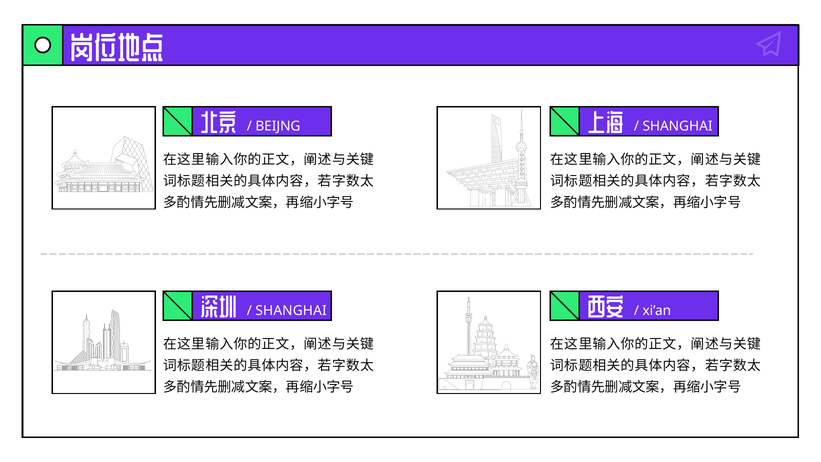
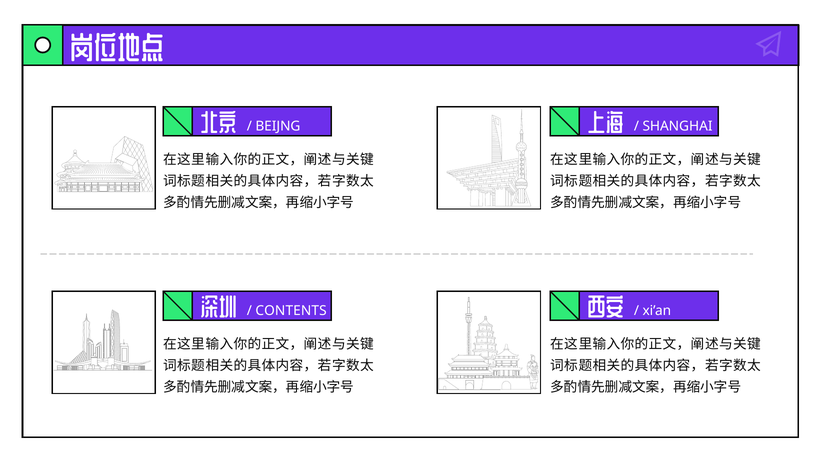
SHANGHAI: SHANGHAI -> CONTENTS (291, 311)
